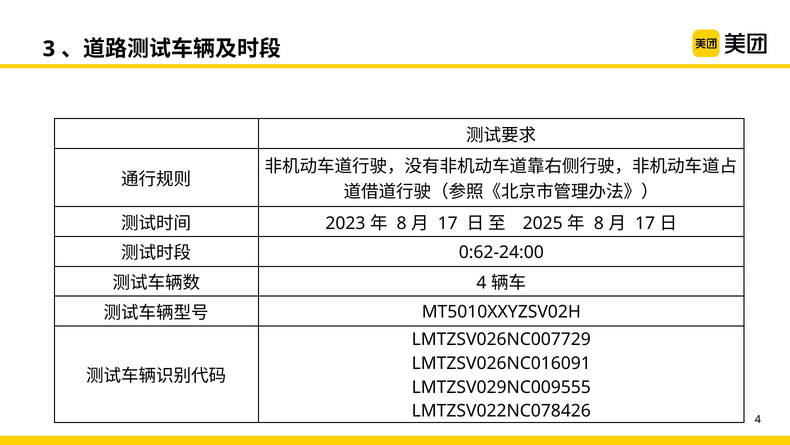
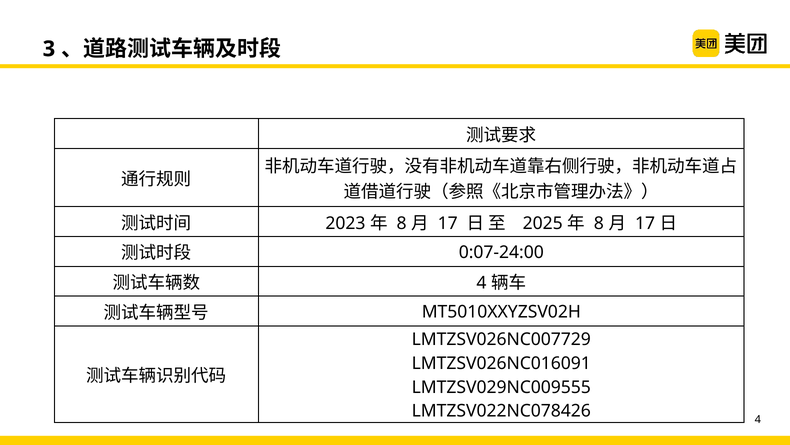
0:62-24:00: 0:62-24:00 -> 0:07-24:00 (501, 252)
